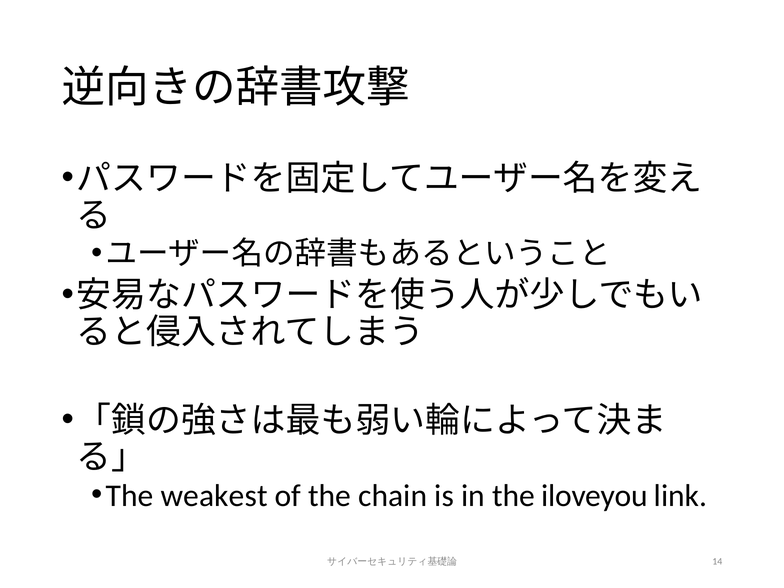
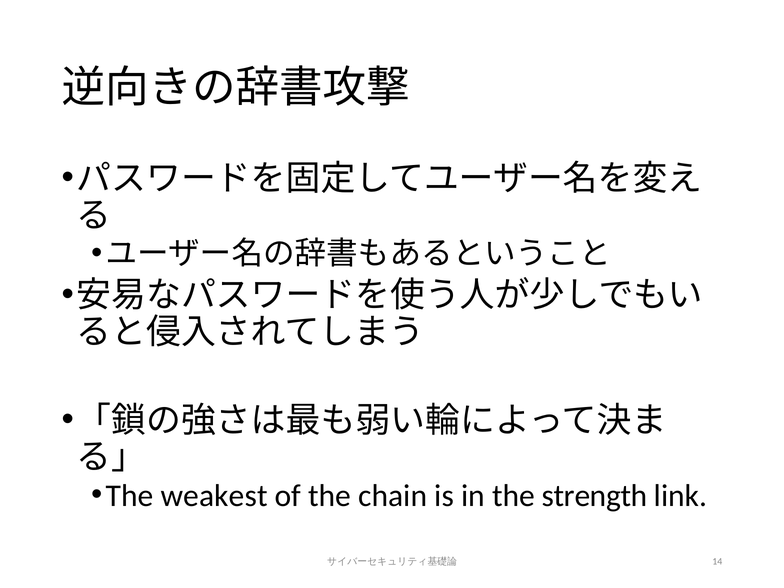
iloveyou: iloveyou -> strength (595, 496)
